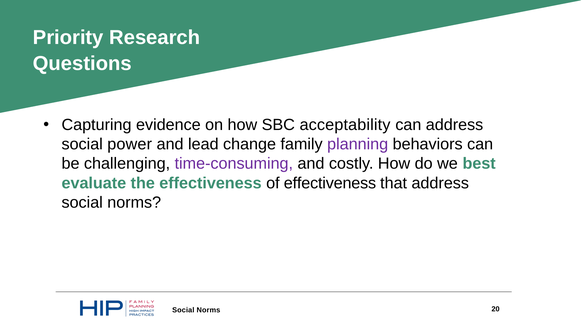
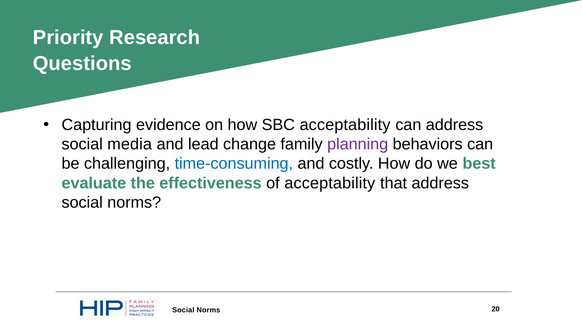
power: power -> media (130, 144)
time-consuming colour: purple -> blue (234, 164)
of effectiveness: effectiveness -> acceptability (330, 183)
